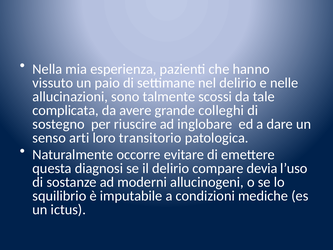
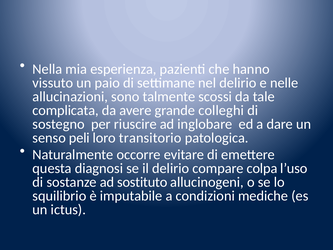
arti: arti -> peli (79, 138)
devia: devia -> colpa (262, 168)
moderni: moderni -> sostituto (142, 182)
